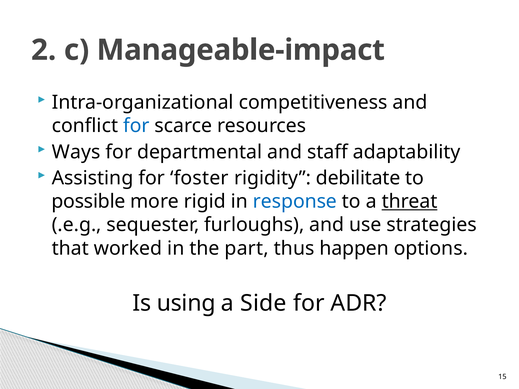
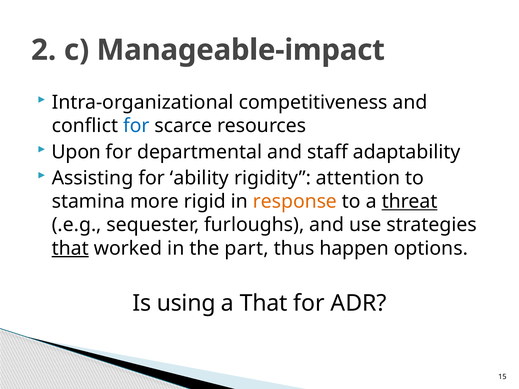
Ways: Ways -> Upon (76, 152)
foster: foster -> ability (199, 178)
debilitate: debilitate -> attention (358, 178)
possible: possible -> stamina (88, 202)
response colour: blue -> orange (295, 202)
that underline: none -> present (70, 248)
a Side: Side -> That (264, 303)
